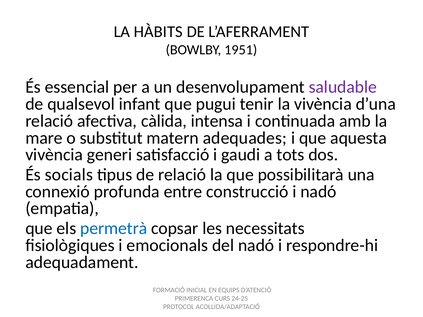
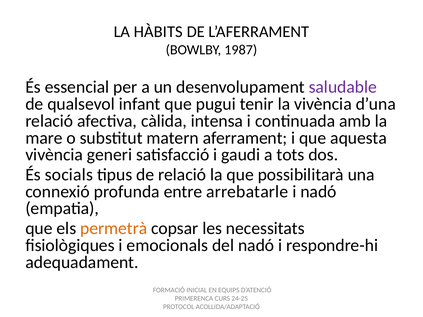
1951: 1951 -> 1987 (241, 50)
adequades: adequades -> aferrament (245, 138)
construcció: construcció -> arrebatarle (247, 192)
permetrà colour: blue -> orange (114, 229)
